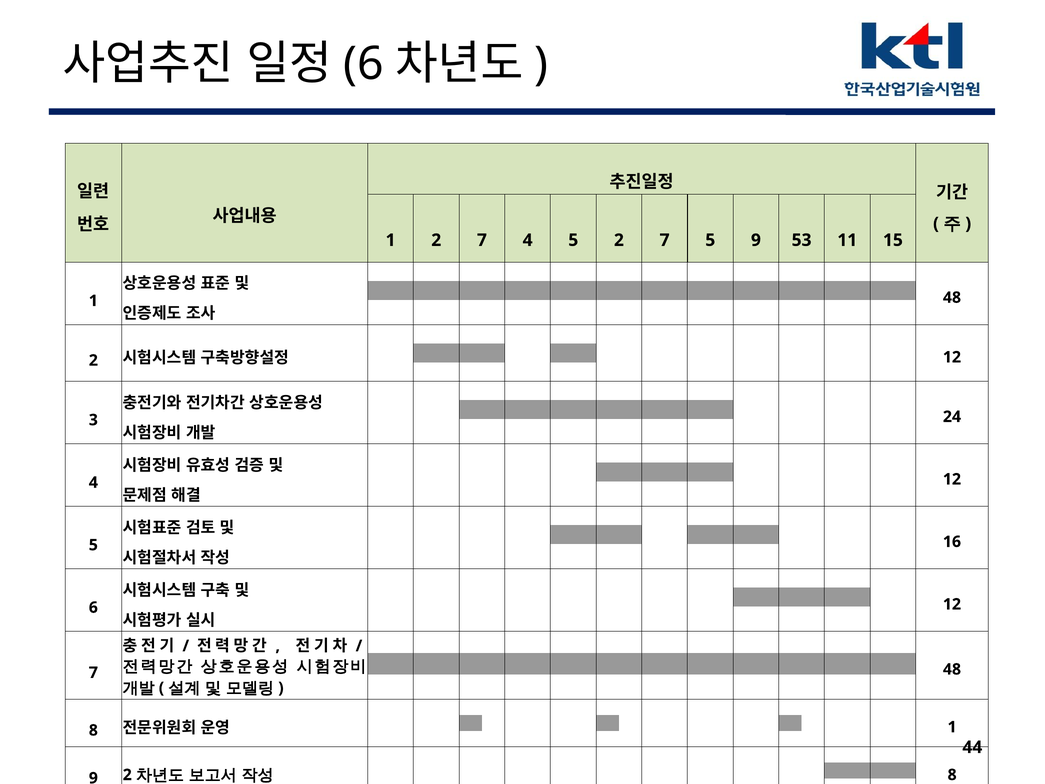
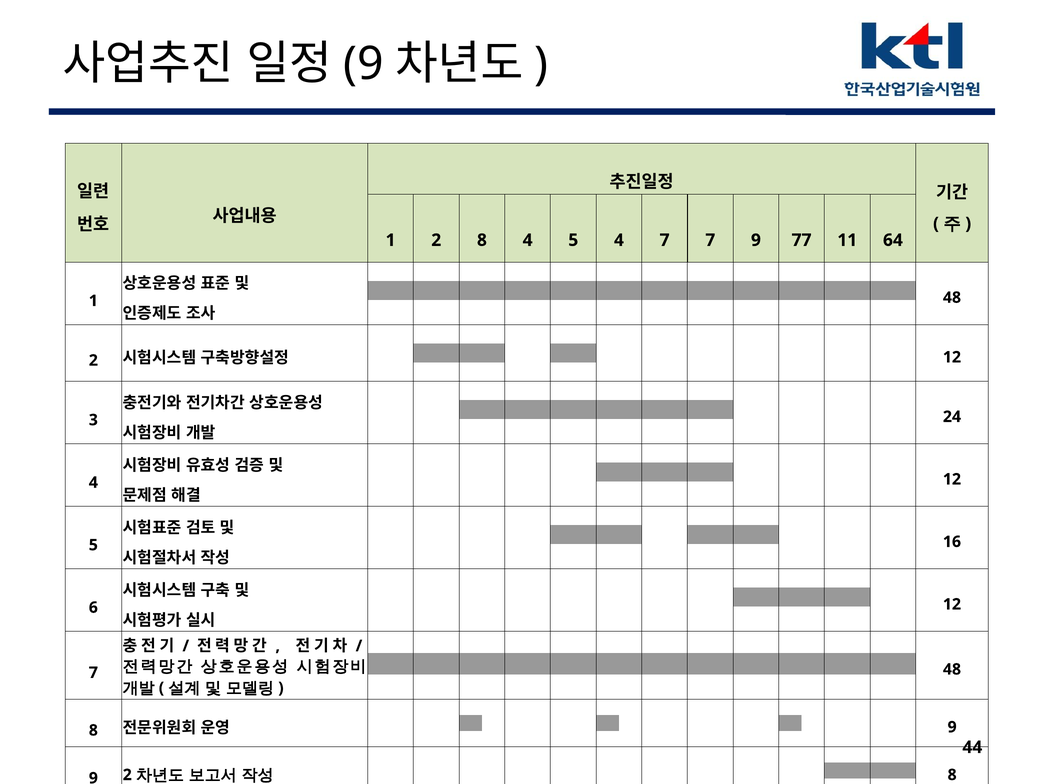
6: 6 -> 9 (364, 64)
1 2 7: 7 -> 8 (482, 240)
5 2: 2 -> 4 (619, 240)
7 5: 5 -> 7 (710, 240)
53: 53 -> 77 (802, 240)
15: 15 -> 64 (893, 240)
1: 1 -> 9 (952, 727)
